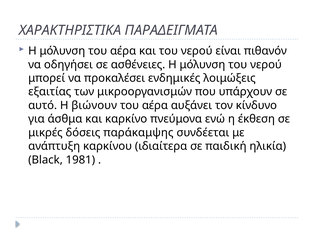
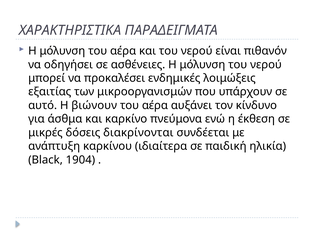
παράκαμψης: παράκαμψης -> διακρίνονται (138, 133)
1981: 1981 -> 1904 (80, 160)
